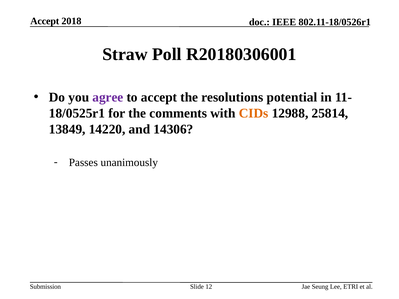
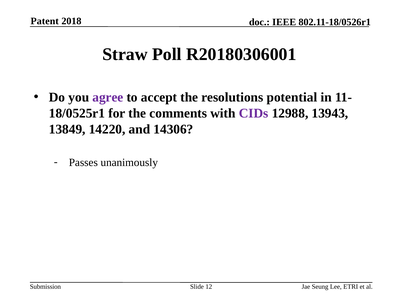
Accept: Accept -> Patent (45, 21)
CIDs colour: orange -> purple (254, 113)
25814: 25814 -> 13943 (330, 113)
